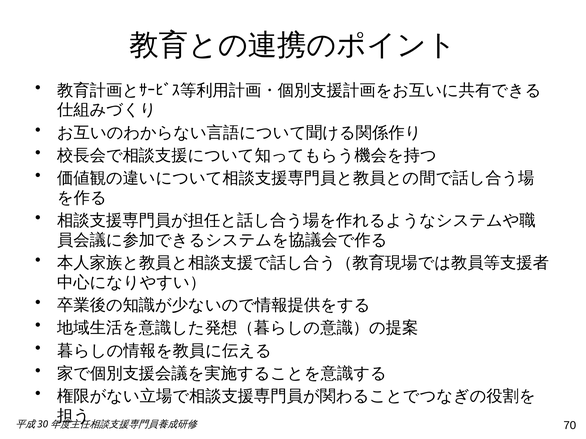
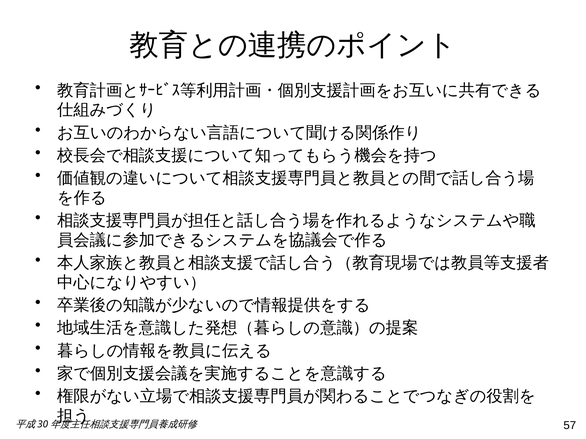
70: 70 -> 57 (570, 426)
